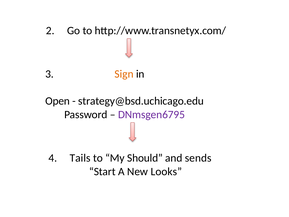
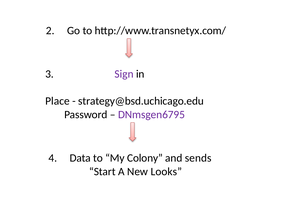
Sign colour: orange -> purple (124, 74)
Open: Open -> Place (57, 101)
Tails: Tails -> Data (80, 158)
Should: Should -> Colony (145, 158)
